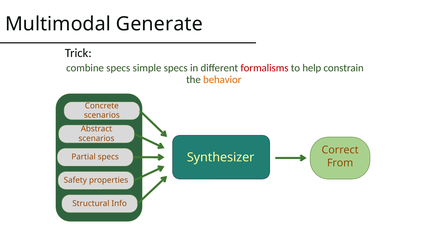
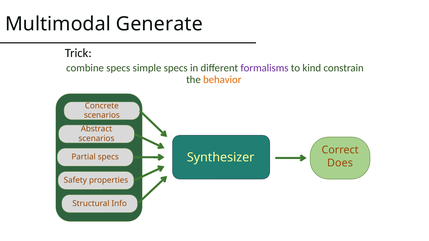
formalisms colour: red -> purple (264, 68)
help: help -> kind (312, 68)
From: From -> Does (340, 163)
